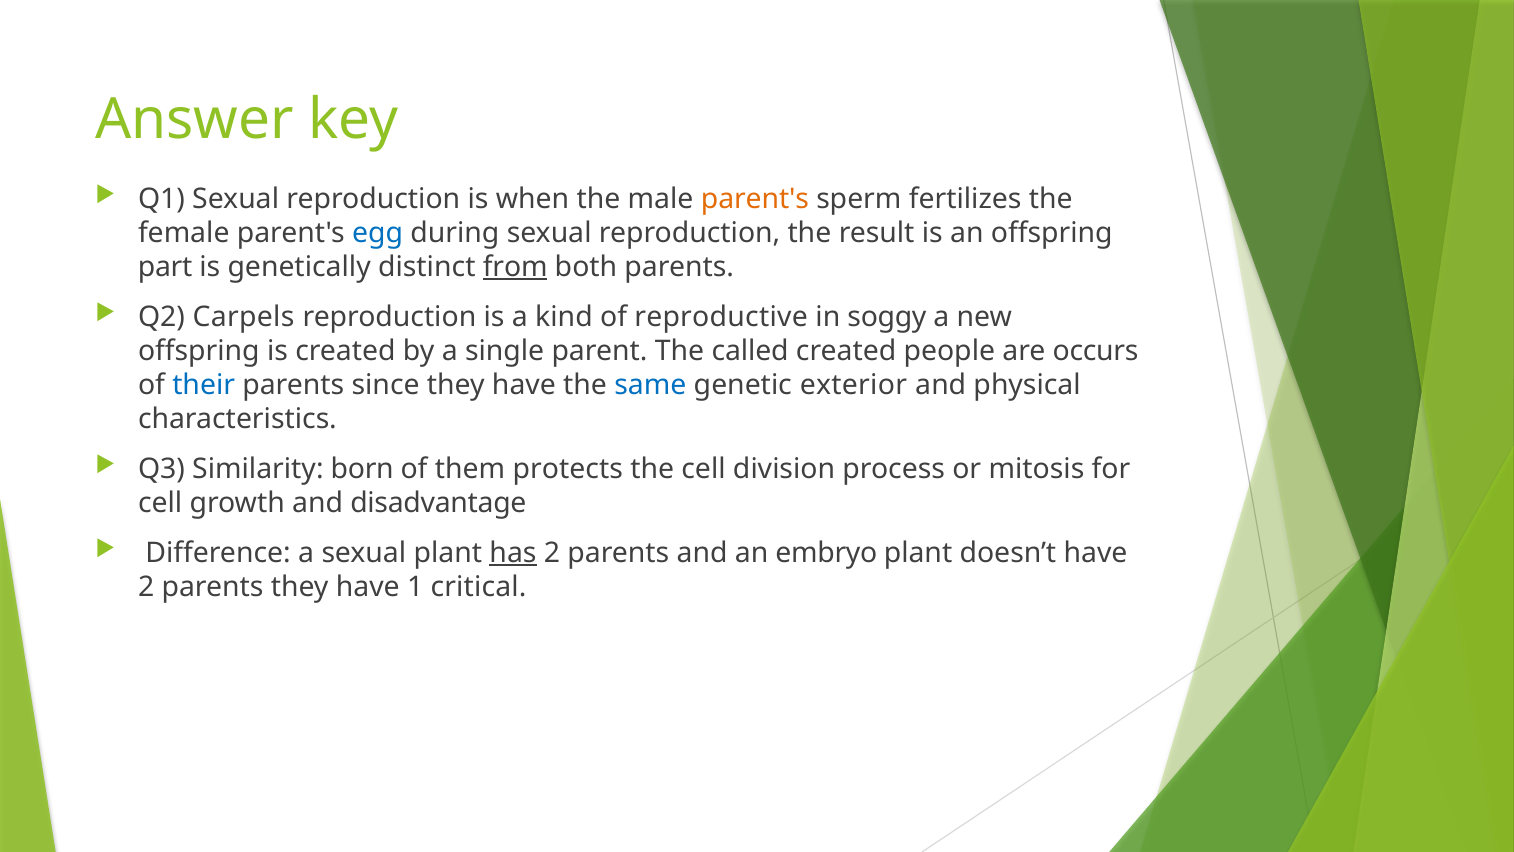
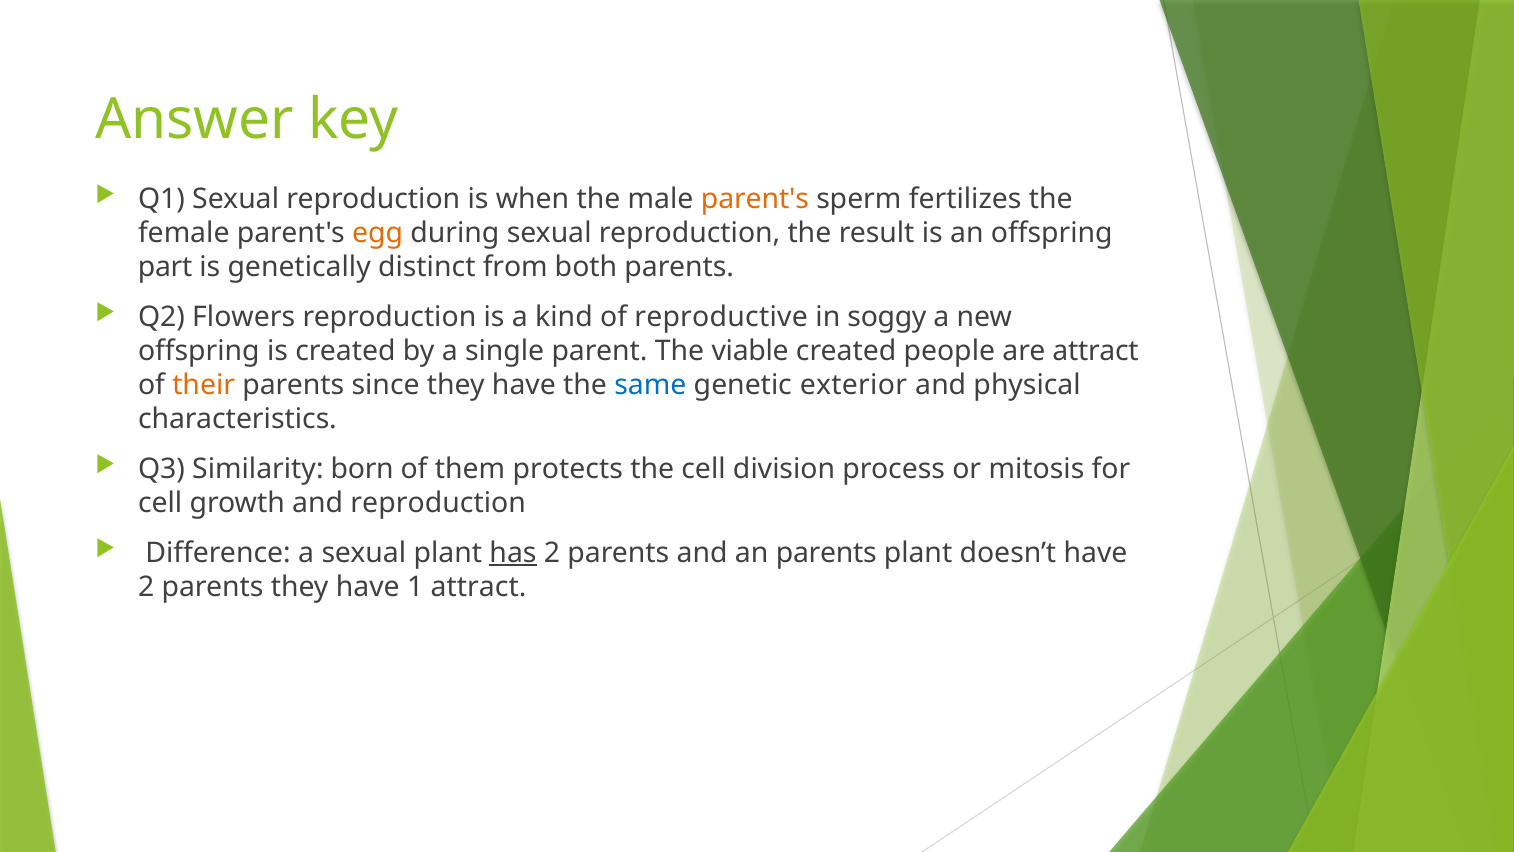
egg colour: blue -> orange (378, 233)
from underline: present -> none (515, 267)
Carpels: Carpels -> Flowers (244, 317)
called: called -> viable (750, 351)
are occurs: occurs -> attract (1096, 351)
their colour: blue -> orange (204, 385)
and disadvantage: disadvantage -> reproduction (438, 503)
an embryo: embryo -> parents (826, 553)
1 critical: critical -> attract (479, 587)
